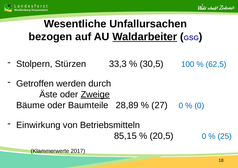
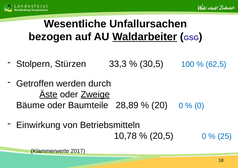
Äste underline: none -> present (48, 95)
27: 27 -> 20 (160, 105)
85,15: 85,15 -> 10,78 (125, 136)
